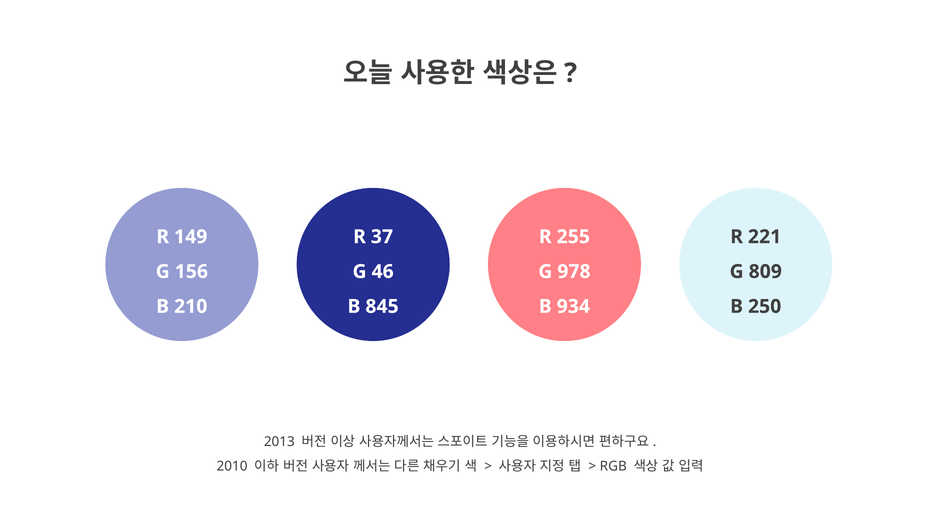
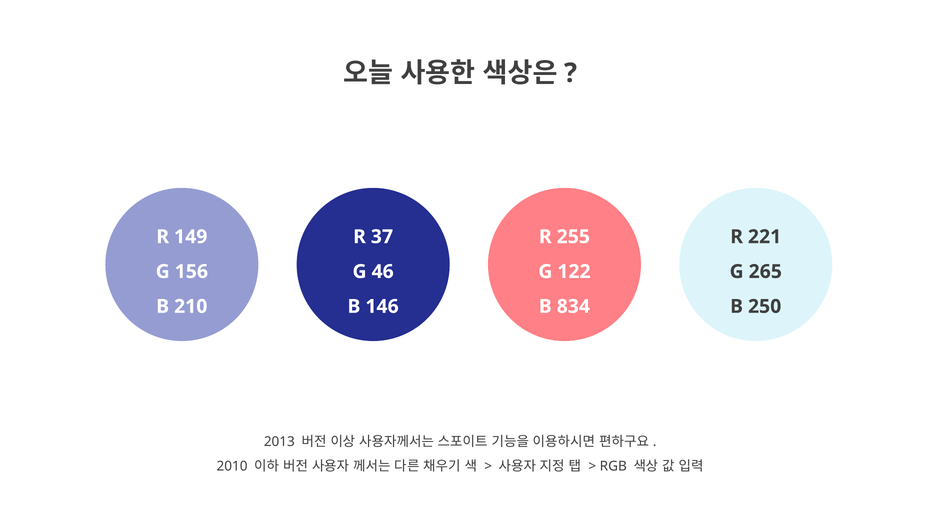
978: 978 -> 122 (574, 271)
809: 809 -> 265 (765, 271)
845: 845 -> 146 (382, 306)
934: 934 -> 834 (573, 306)
